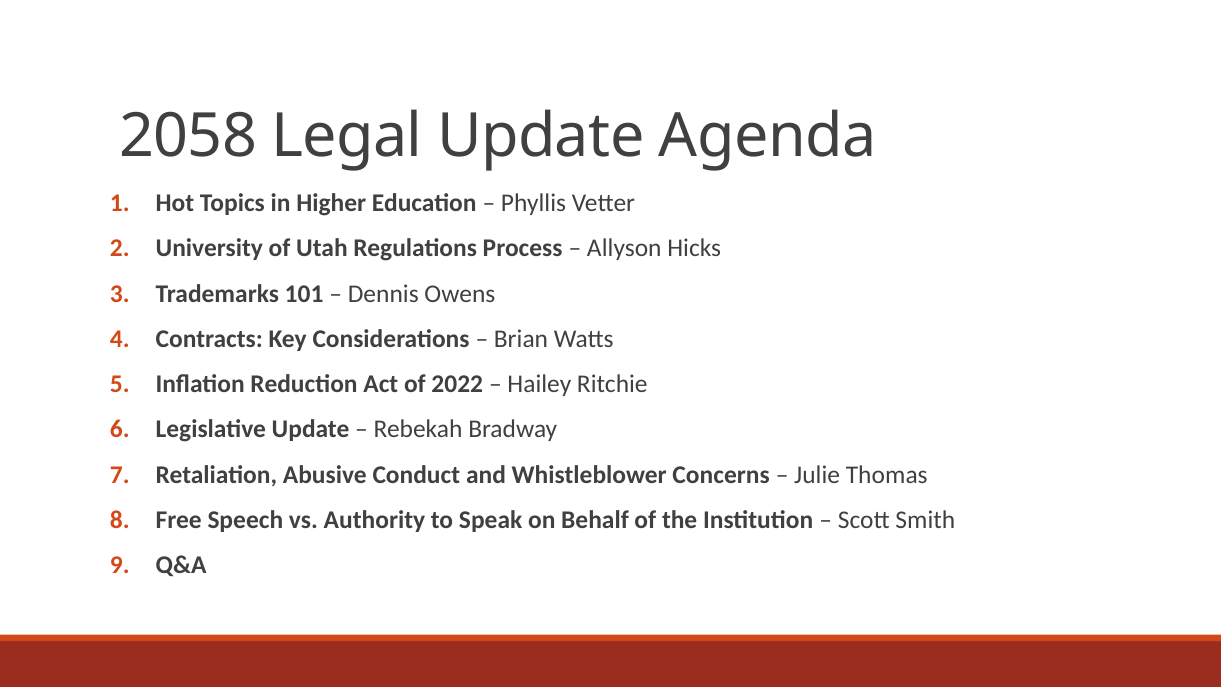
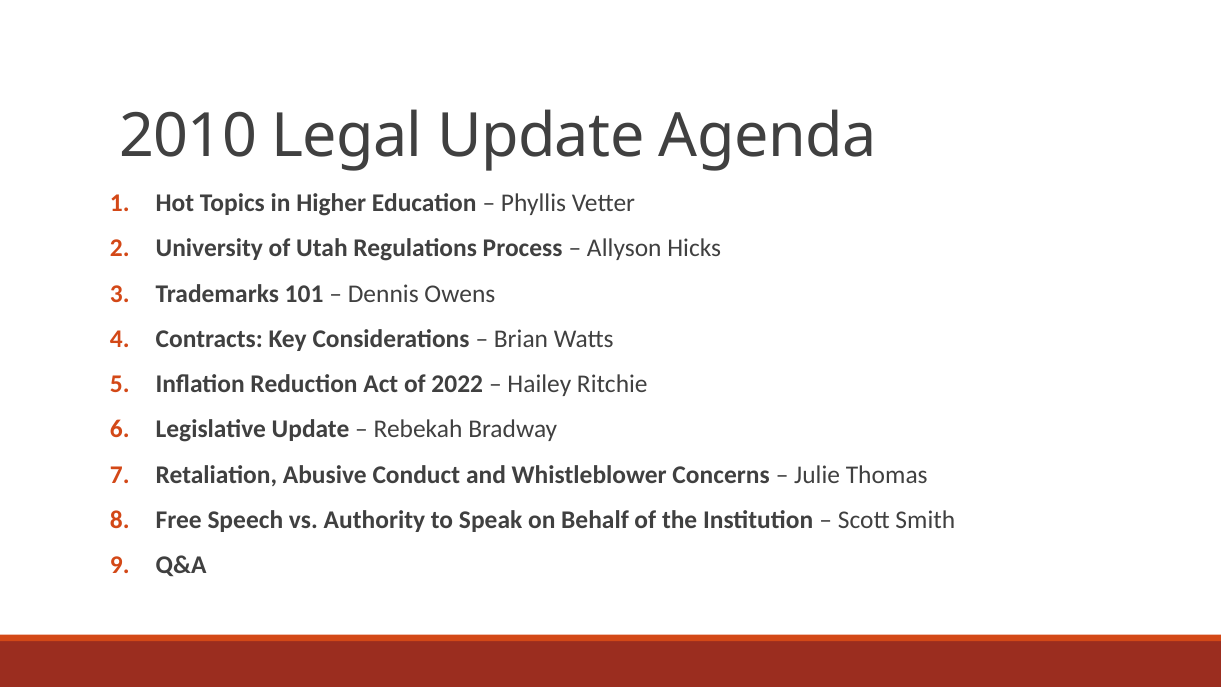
2058: 2058 -> 2010 (188, 137)
